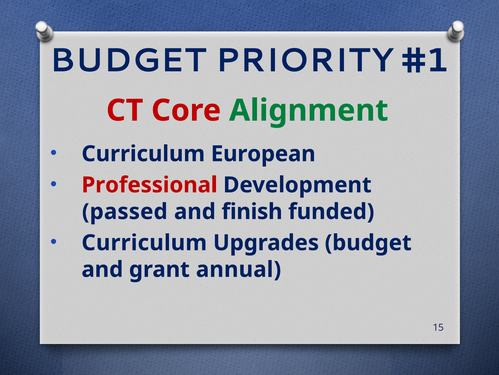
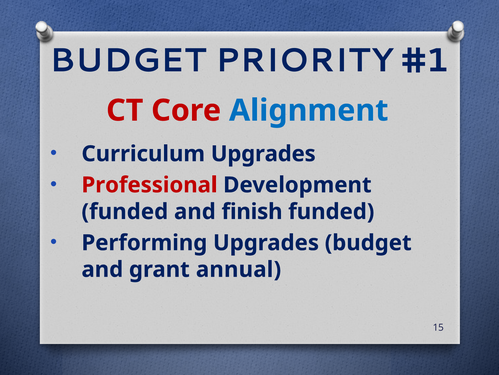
Alignment colour: green -> blue (309, 110)
Curriculum European: European -> Upgrades (263, 154)
passed: passed -> funded (125, 211)
Curriculum: Curriculum -> Performing (144, 242)
